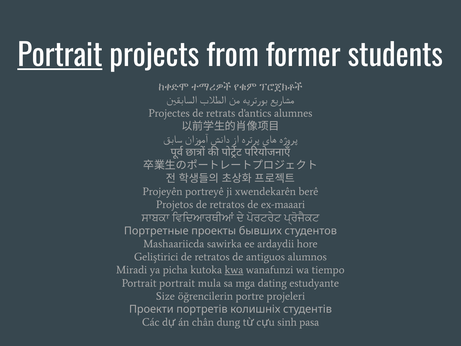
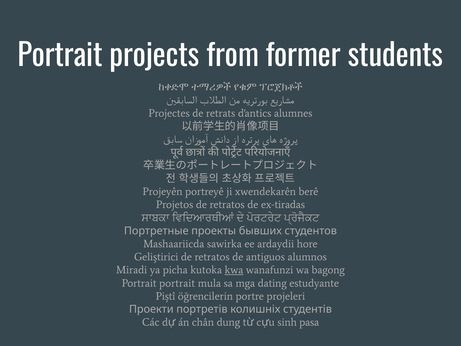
Portrait underline: present -> none (60, 56)
ex-maaari: ex-maaari -> ex-tiradas (283, 204)
tiempo: tiempo -> bagong (328, 270)
Size: Size -> Piştî (165, 296)
